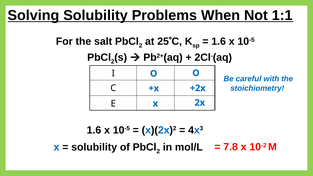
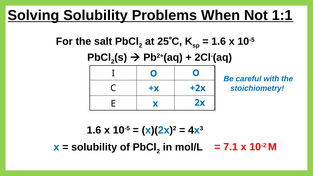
7.8: 7.8 -> 7.1 (231, 147)
